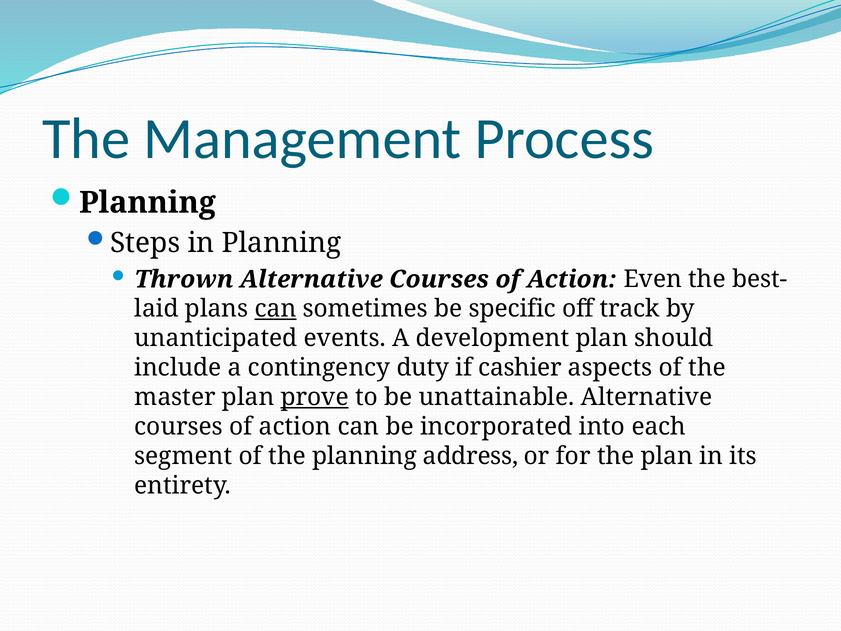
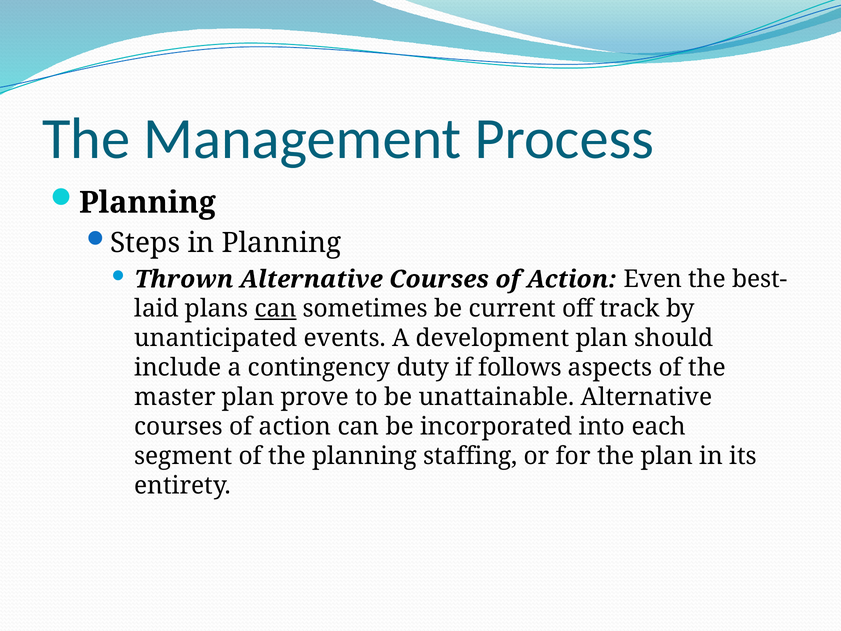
specific: specific -> current (512, 309)
cashier: cashier -> follows (520, 368)
prove underline: present -> none (315, 397)
address: address -> staffing (470, 456)
